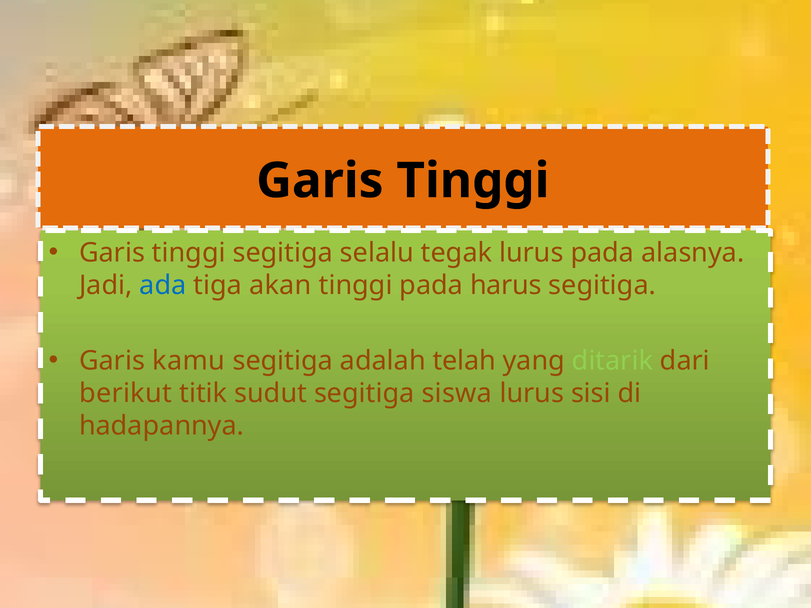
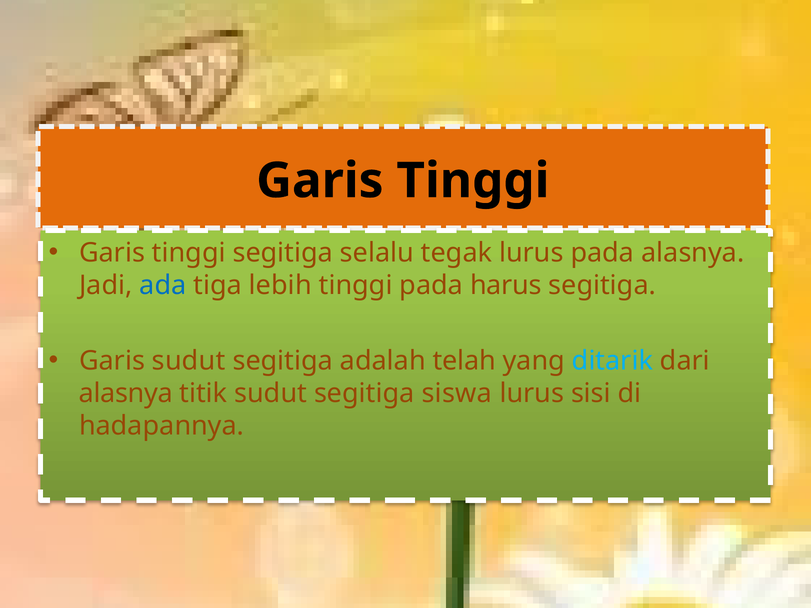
akan: akan -> lebih (280, 285)
Garis kamu: kamu -> sudut (189, 361)
ditarik colour: light green -> light blue (612, 361)
berikut: berikut -> alasnya (126, 393)
